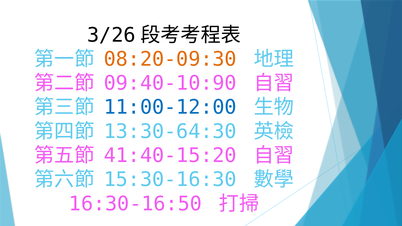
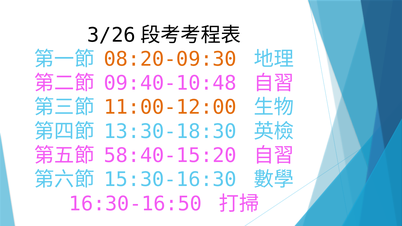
09:40-10:90: 09:40-10:90 -> 09:40-10:48 (170, 83)
11:00-12:00 colour: blue -> orange (170, 107)
13:30-64:30: 13:30-64:30 -> 13:30-18:30 (170, 132)
41:40-15:20: 41:40-15:20 -> 58:40-15:20 (170, 156)
